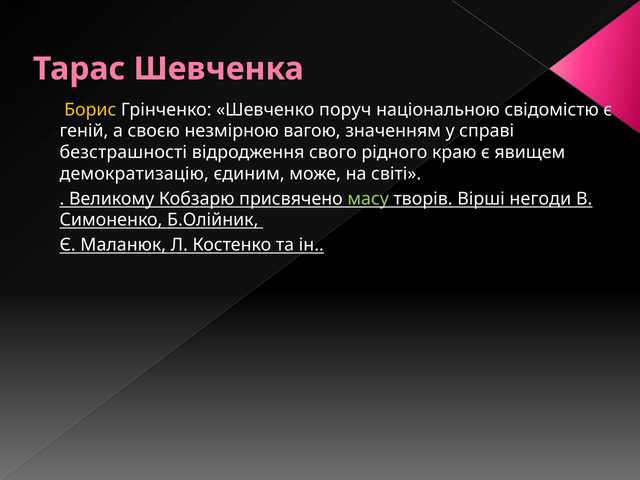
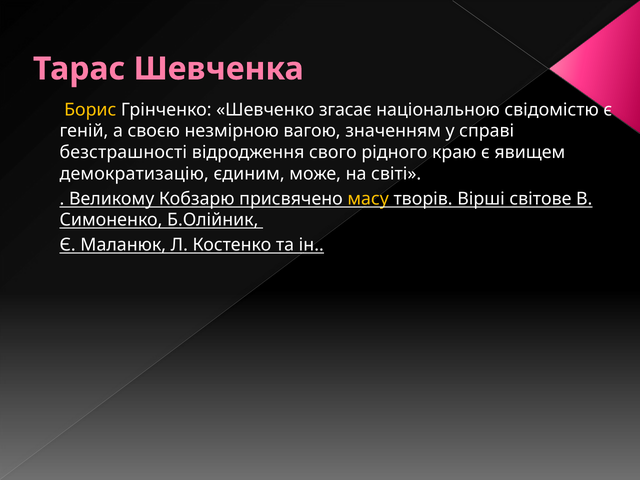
поруч: поруч -> згасає (345, 110)
масу colour: light green -> yellow (368, 199)
негоди: негоди -> світове (540, 199)
